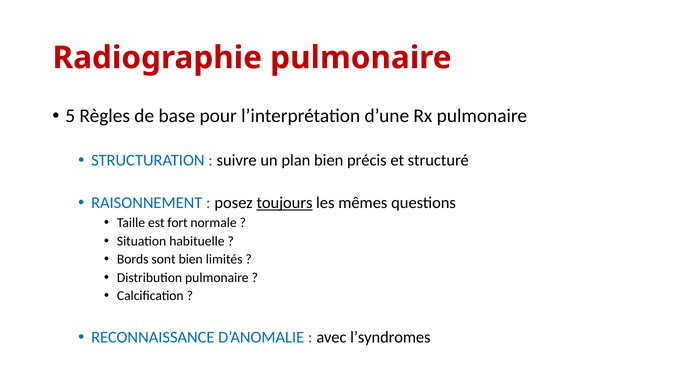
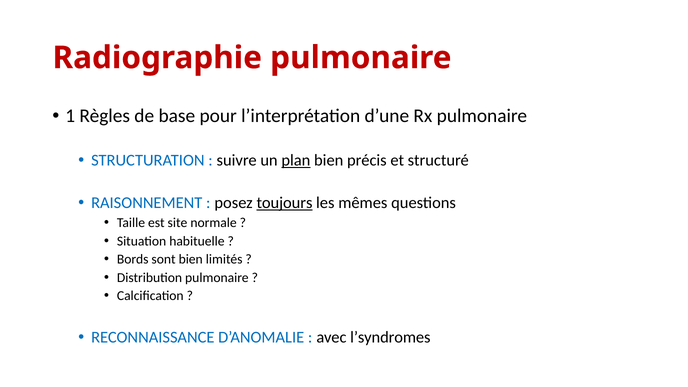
5: 5 -> 1 (70, 116)
plan underline: none -> present (296, 160)
fort: fort -> site (177, 223)
